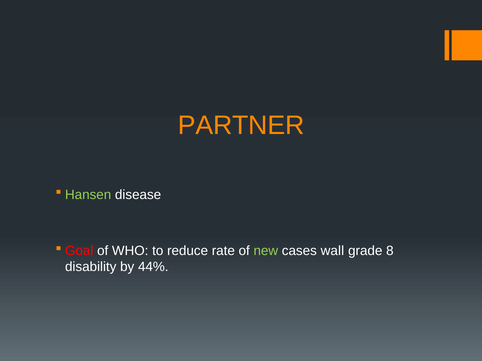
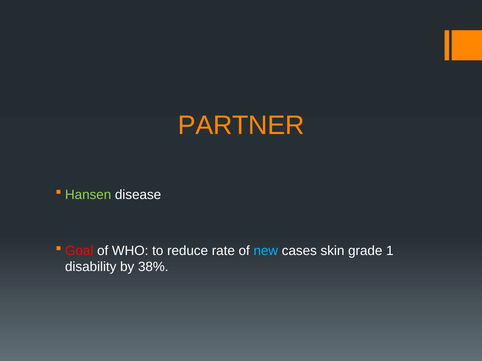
new colour: light green -> light blue (266, 251)
wall: wall -> skin (332, 251)
8: 8 -> 1 (390, 251)
44%: 44% -> 38% (153, 267)
